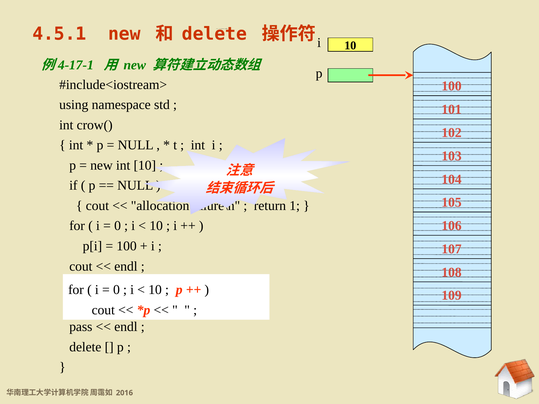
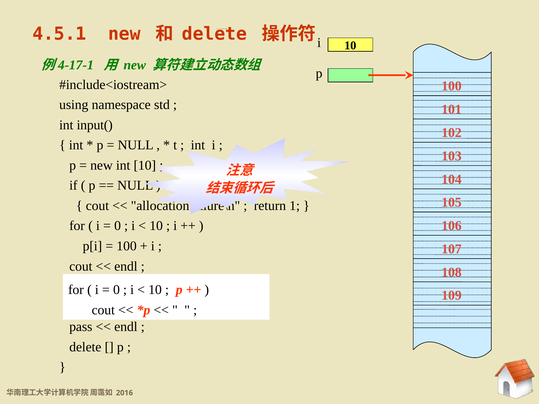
crow(: crow( -> input( (95, 125)
